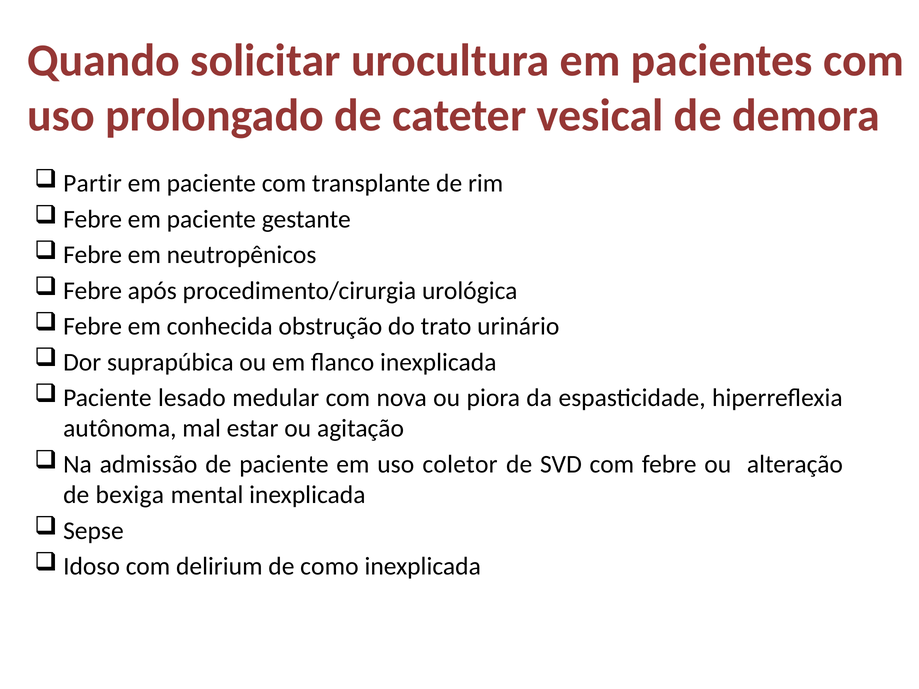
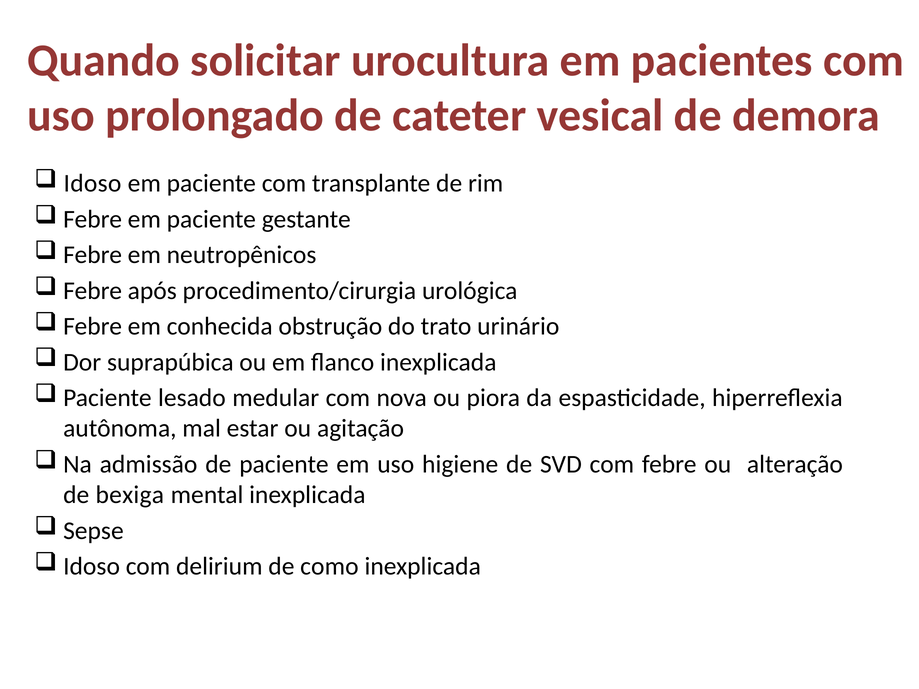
Partir: Partir -> Idoso (92, 184)
coletor: coletor -> higiene (460, 464)
